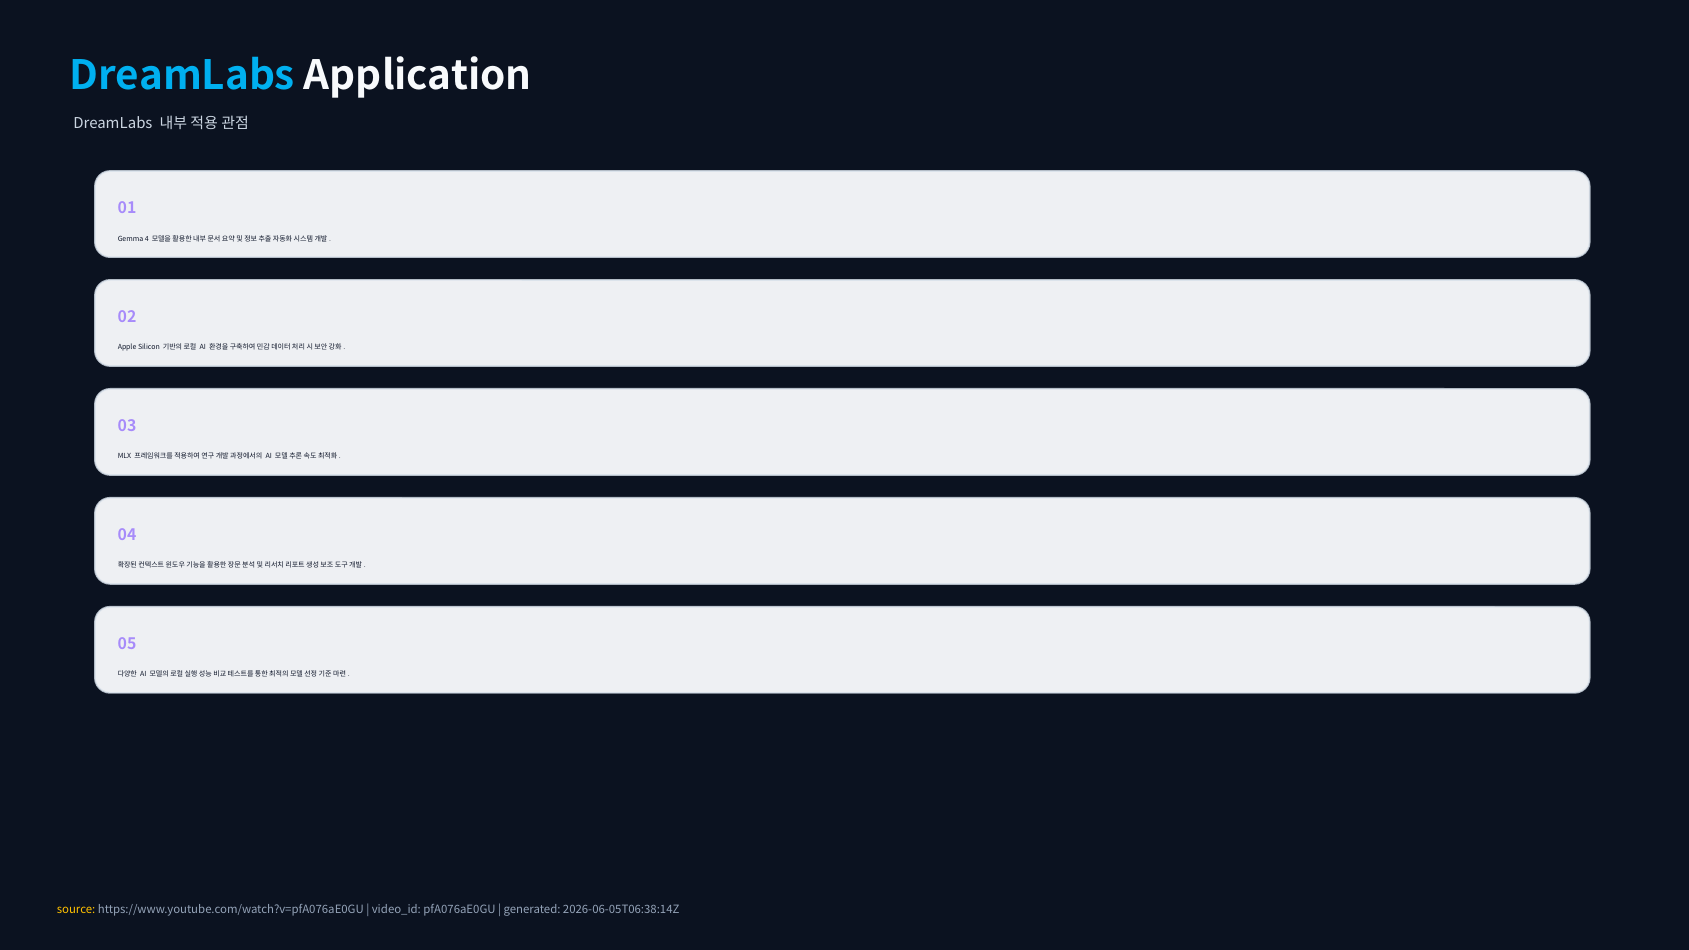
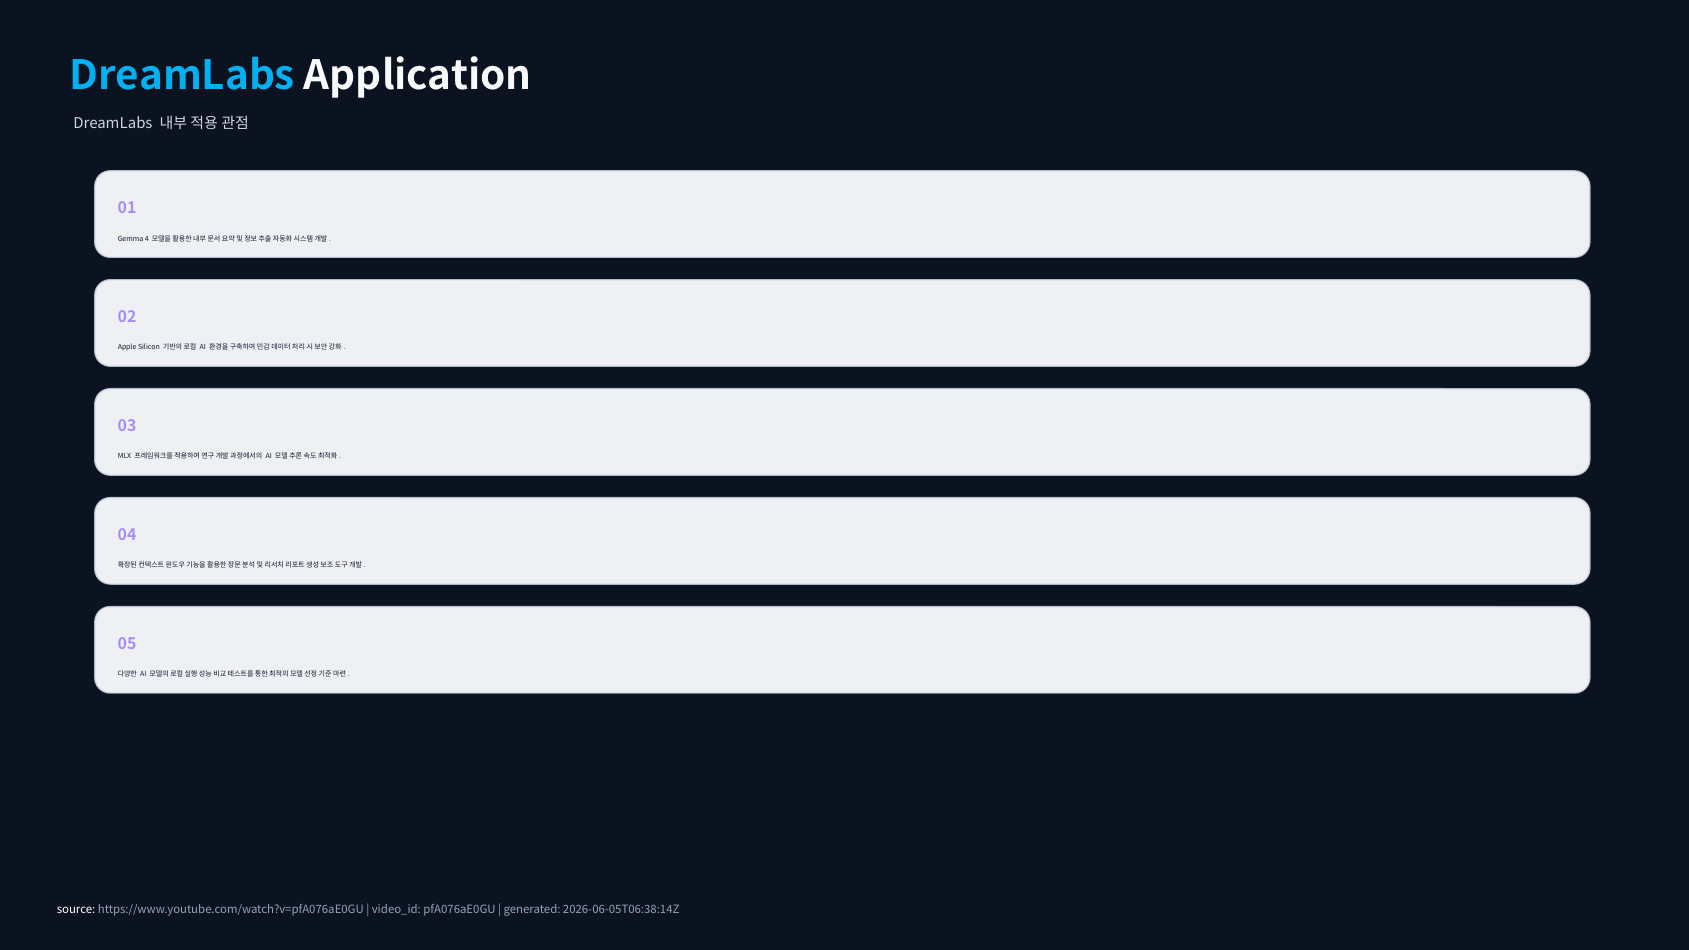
source colour: yellow -> white (76, 910)
